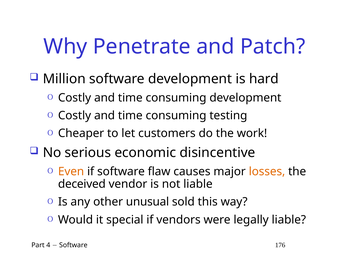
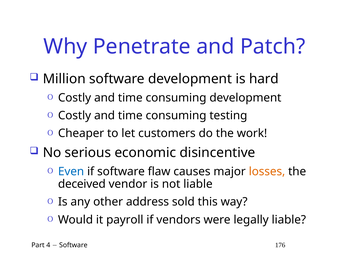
Even colour: orange -> blue (71, 171)
unusual: unusual -> address (147, 202)
special: special -> payroll (125, 219)
